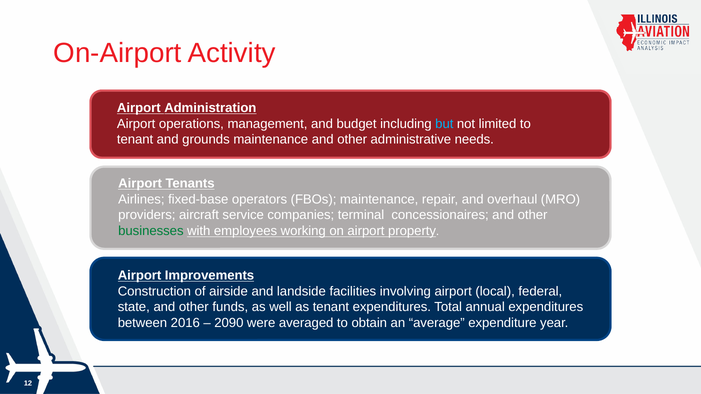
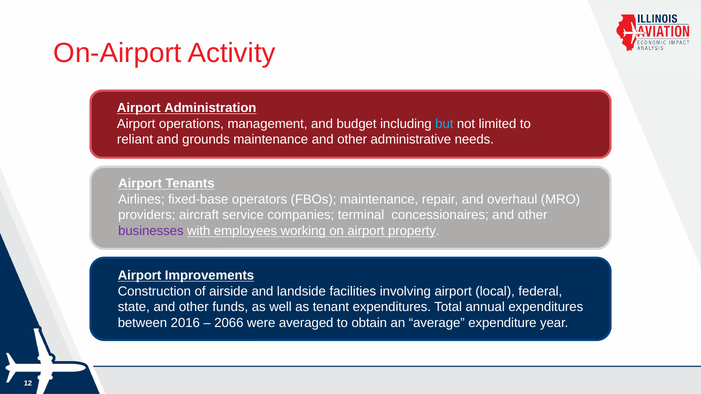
tenant: tenant -> reliant (135, 140)
businesses colour: green -> purple (151, 231)
2090: 2090 -> 2066 (229, 323)
